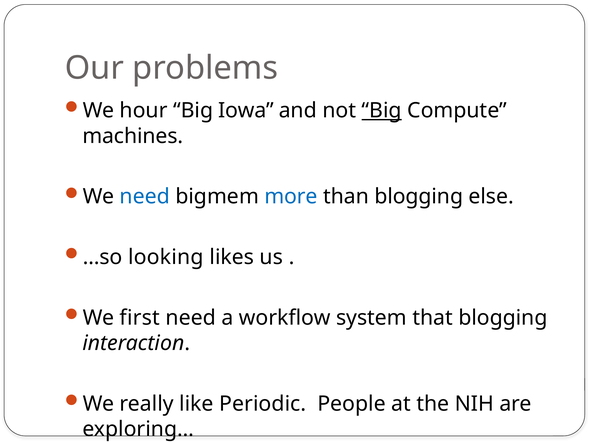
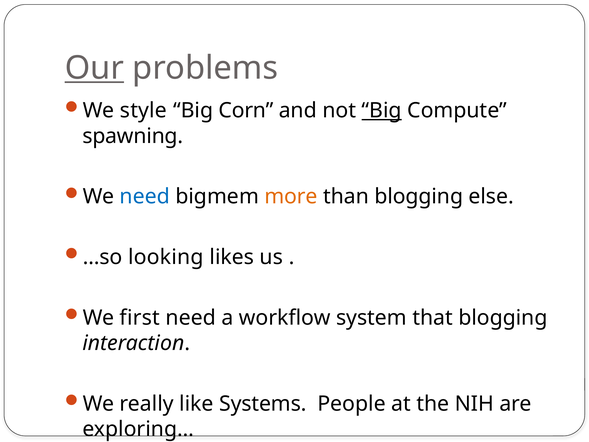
Our underline: none -> present (94, 68)
hour: hour -> style (143, 110)
Iowa: Iowa -> Corn (246, 110)
machines: machines -> spawning (133, 136)
more colour: blue -> orange (291, 196)
Periodic: Periodic -> Systems (263, 404)
